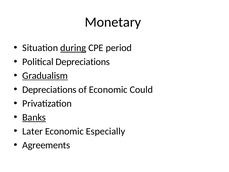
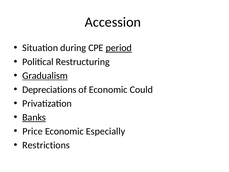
Monetary: Monetary -> Accession (113, 22)
during underline: present -> none (73, 48)
period underline: none -> present (119, 48)
Political Depreciations: Depreciations -> Restructuring (83, 62)
Later: Later -> Price (33, 131)
Agreements: Agreements -> Restrictions (46, 145)
